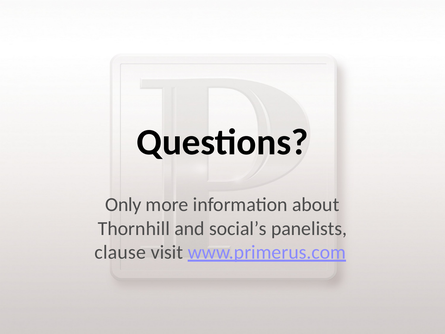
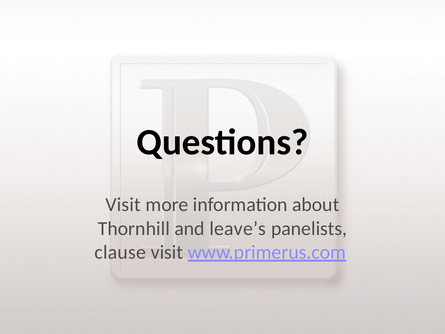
Only: Only -> Visit (123, 205)
social’s: social’s -> leave’s (238, 228)
